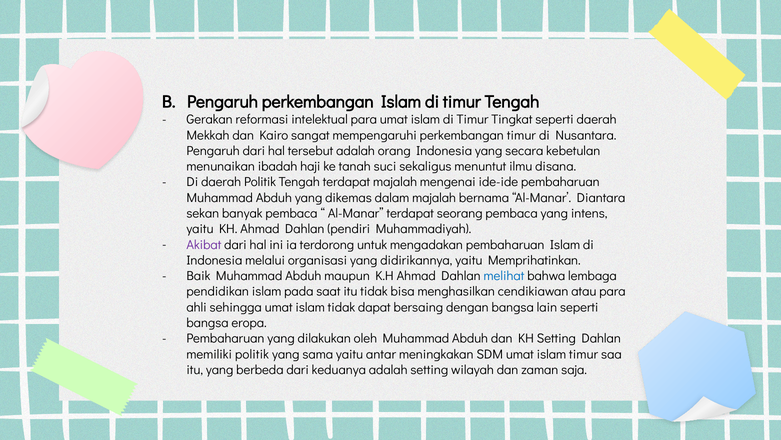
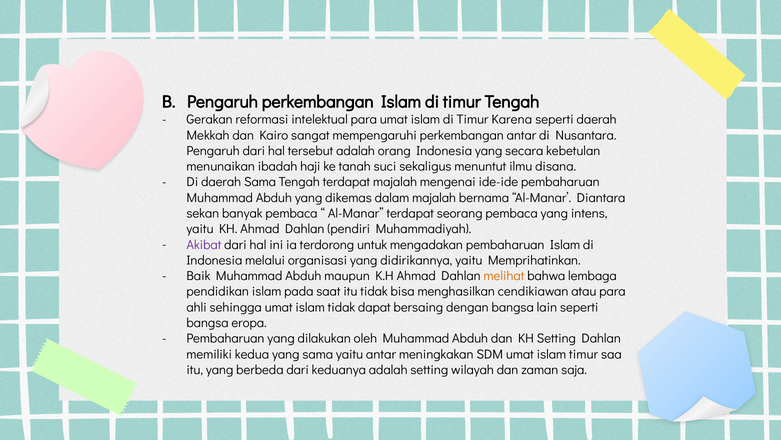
Tingkat: Tingkat -> Karena (512, 119)
perkembangan timur: timur -> antar (521, 135)
daerah Politik: Politik -> Sama (260, 182)
melihat colour: blue -> orange (504, 276)
memiliki politik: politik -> kedua (252, 354)
